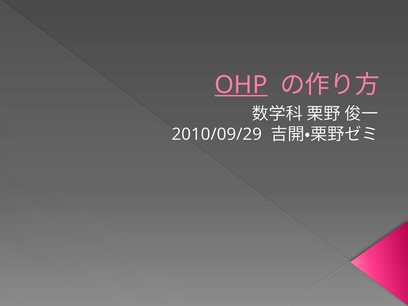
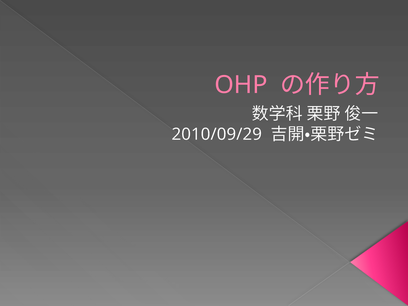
OHP underline: present -> none (241, 85)
